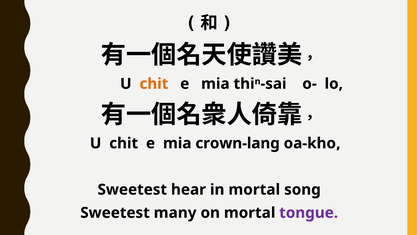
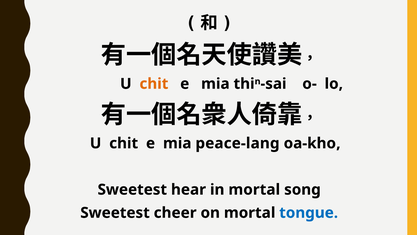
crown-lang: crown-lang -> peace-lang (237, 143)
many: many -> cheer (175, 212)
tongue colour: purple -> blue (309, 212)
